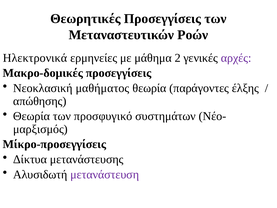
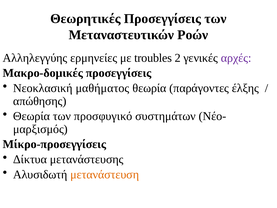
Ηλεκτρονικά: Ηλεκτρονικά -> Αλληλεγγύης (35, 58)
μάθημα: μάθημα -> troubles (153, 58)
μετανάστευση colour: purple -> orange (105, 174)
